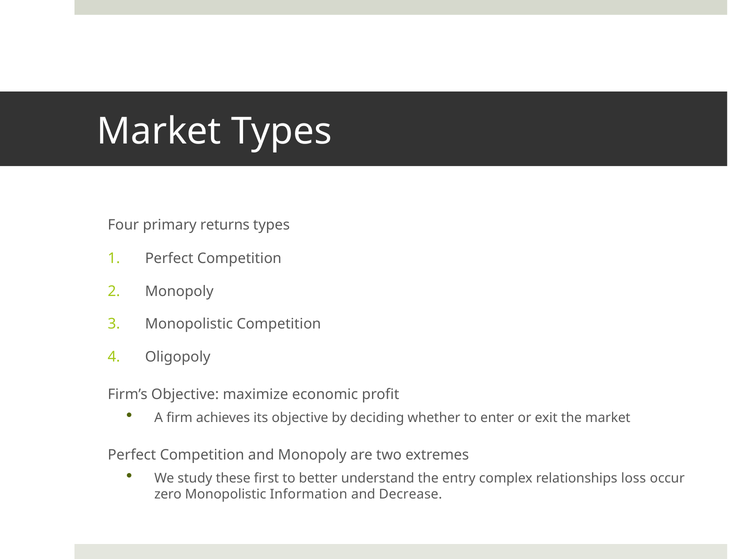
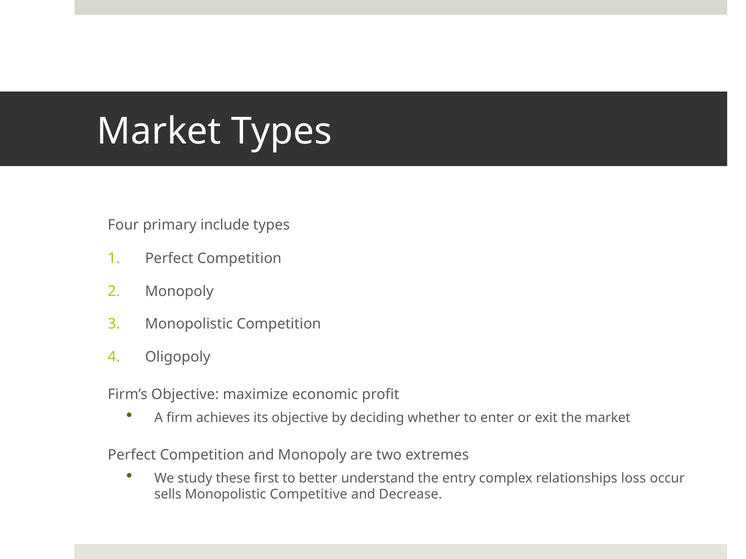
returns: returns -> include (225, 225)
zero: zero -> sells (168, 495)
Information: Information -> Competitive (309, 495)
